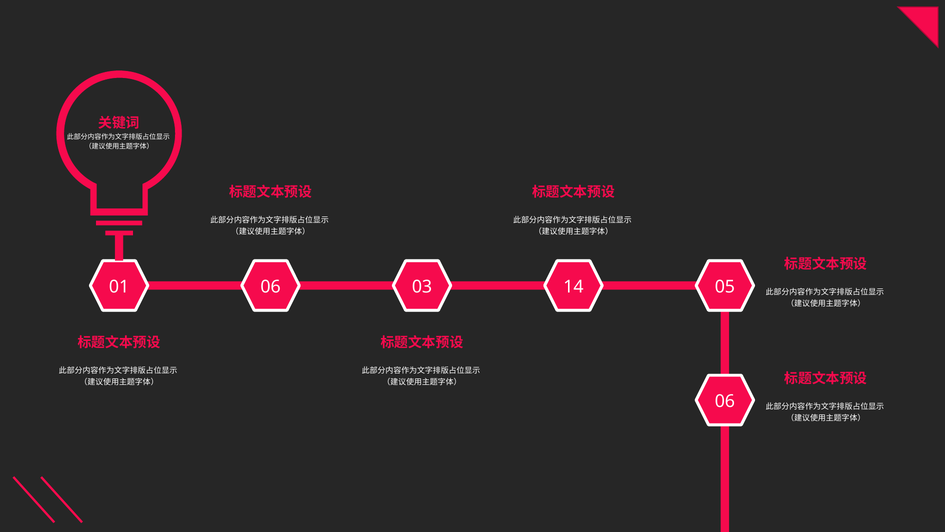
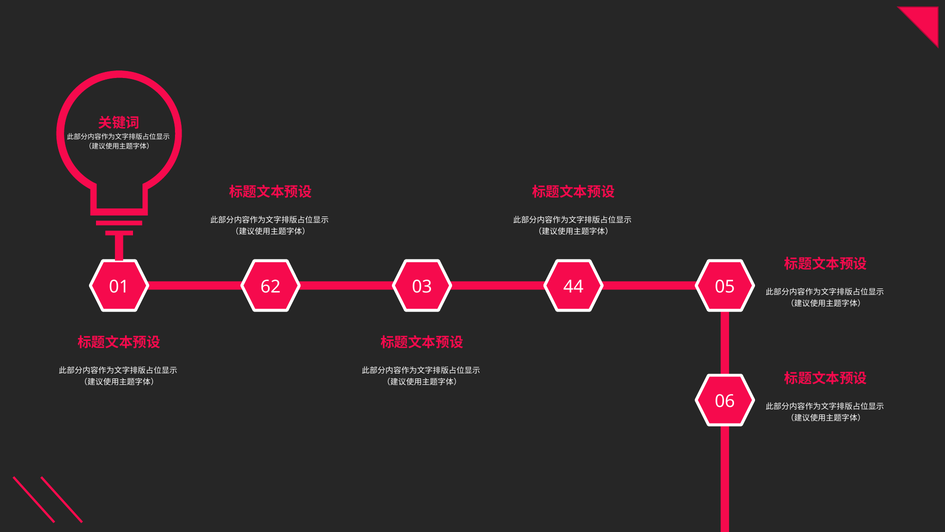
01 06: 06 -> 62 (271, 286)
14: 14 -> 44 (573, 286)
